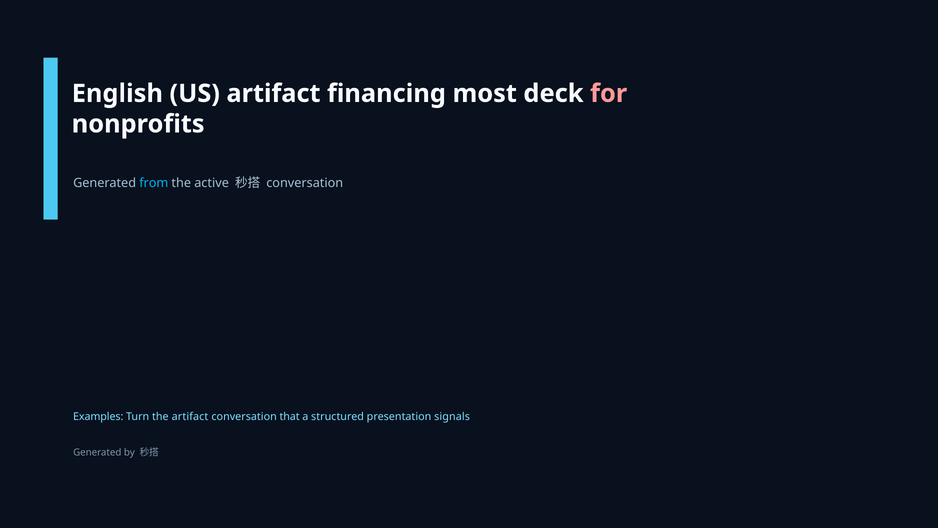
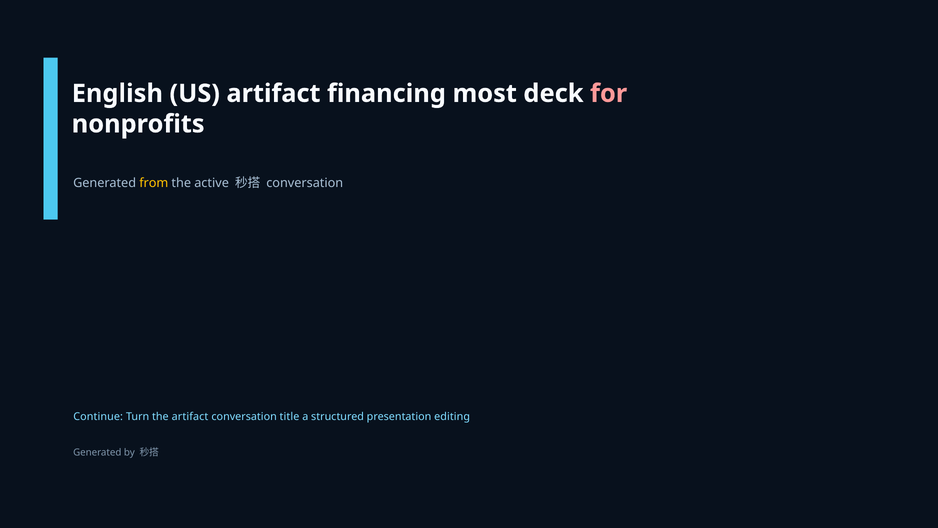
from colour: light blue -> yellow (154, 183)
Examples: Examples -> Continue (98, 416)
that: that -> title (289, 416)
signals: signals -> editing (452, 416)
